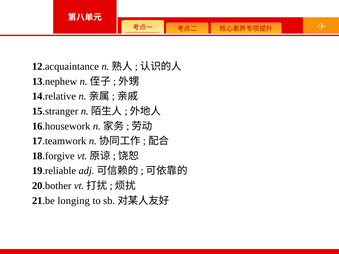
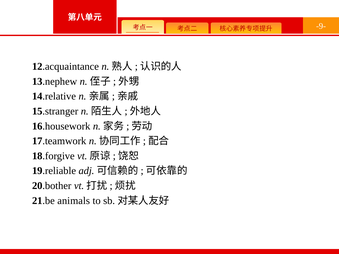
longing: longing -> animals (74, 201)
